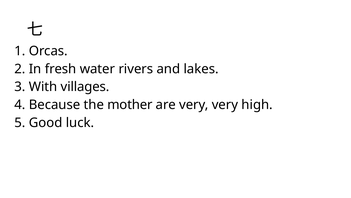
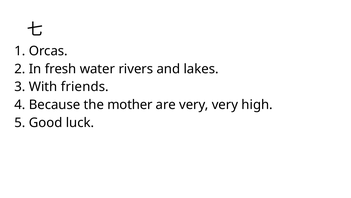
villages: villages -> friends (85, 87)
